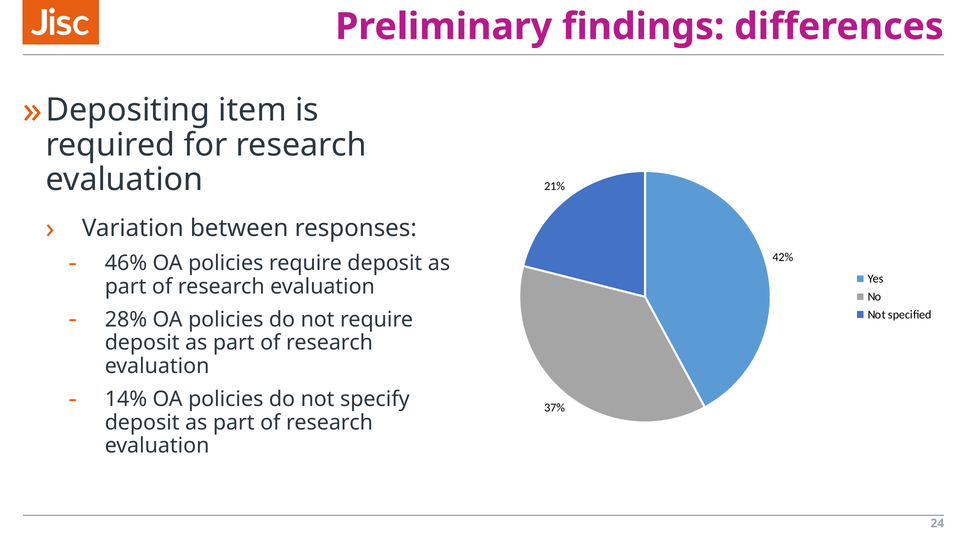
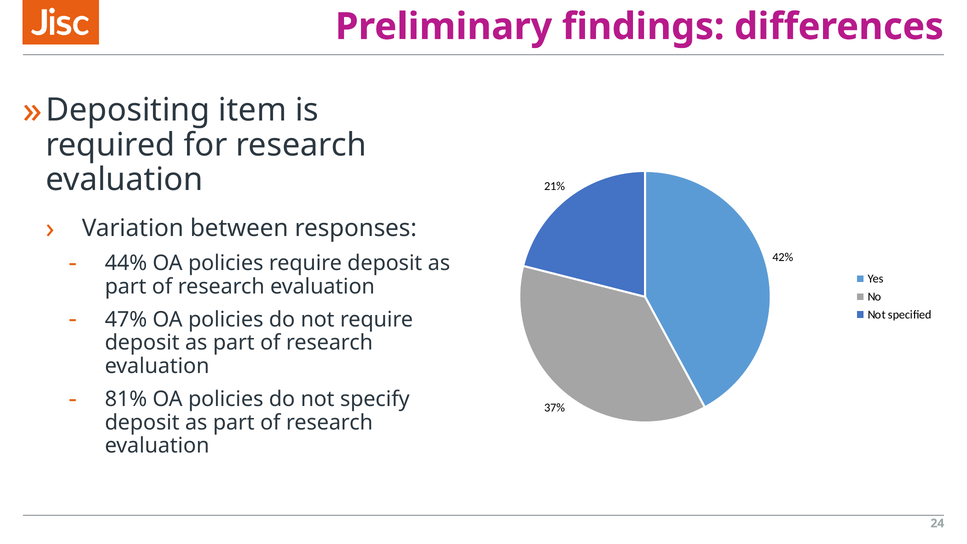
46%: 46% -> 44% (126, 263)
28%: 28% -> 47% (126, 320)
14%: 14% -> 81% (126, 399)
